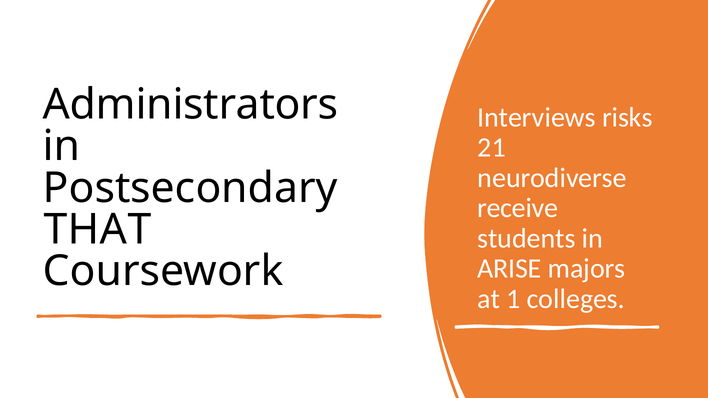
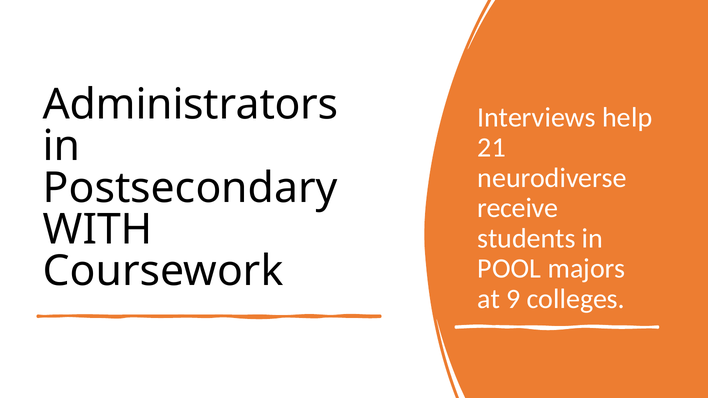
risks: risks -> help (627, 117)
THAT: THAT -> WITH (98, 230)
ARISE: ARISE -> POOL (509, 269)
1: 1 -> 9 (513, 299)
